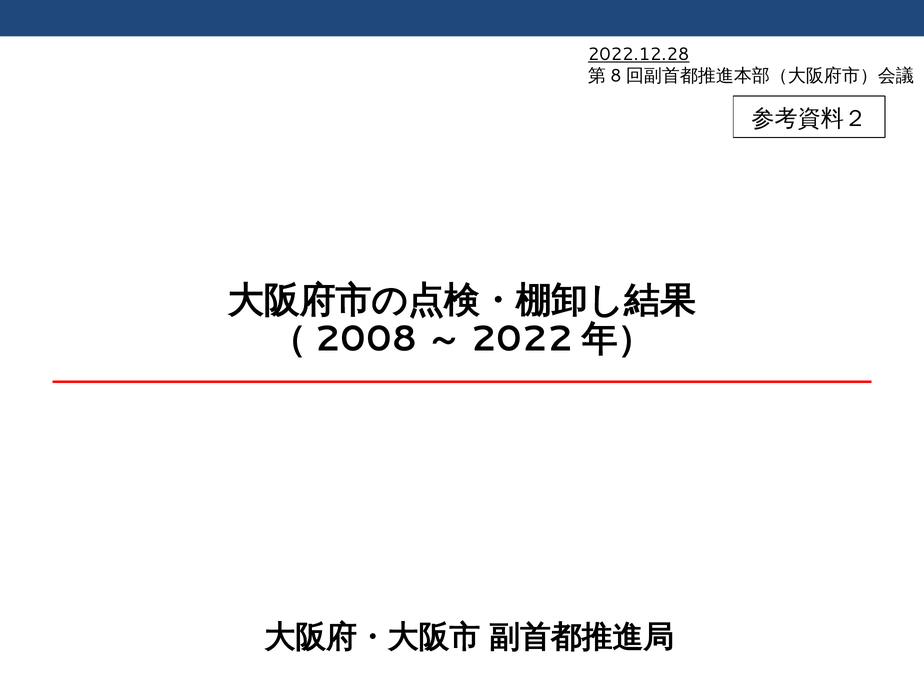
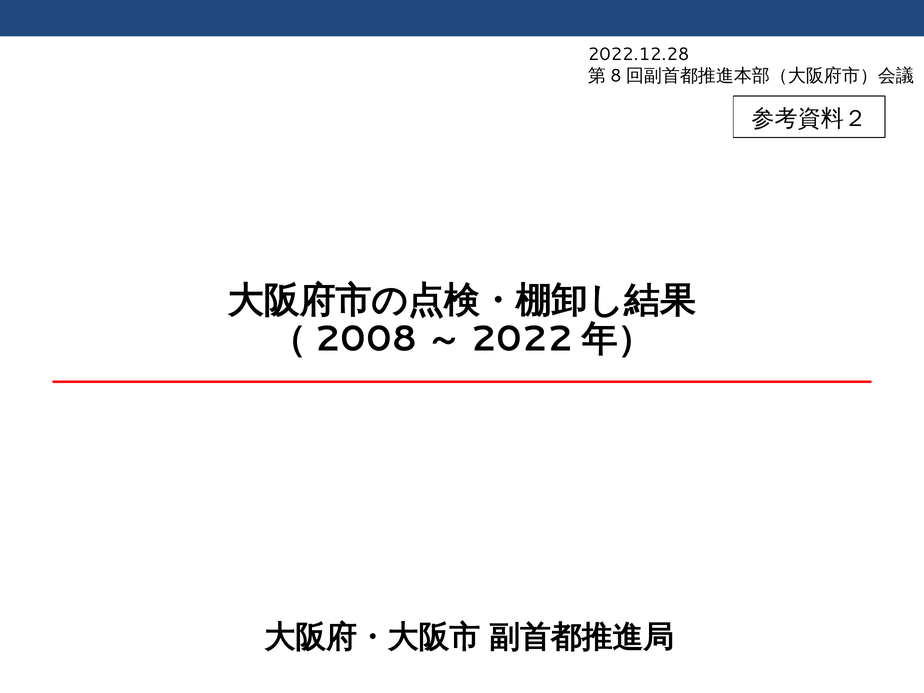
2022.12.28 underline: present -> none (639, 54)
